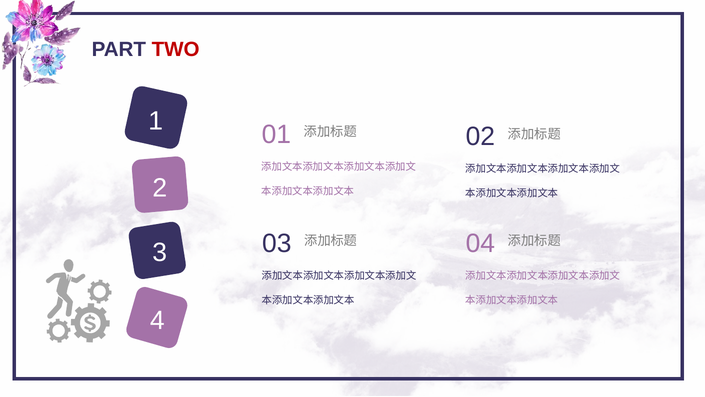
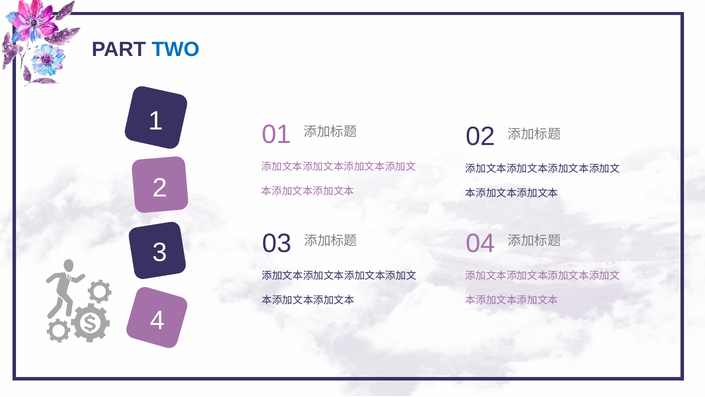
TWO colour: red -> blue (176, 49)
